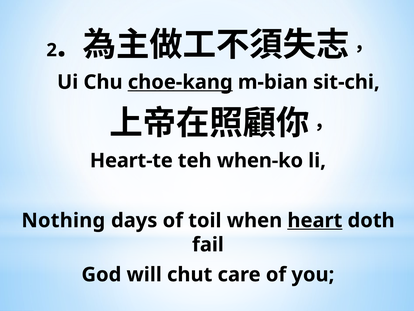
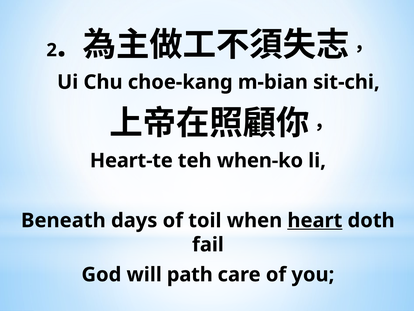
choe-kang underline: present -> none (180, 82)
Nothing: Nothing -> Beneath (63, 220)
chut: chut -> path (190, 274)
